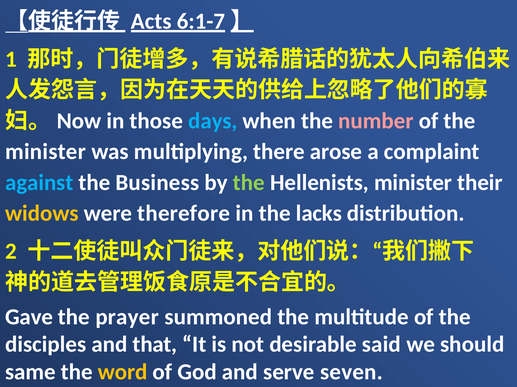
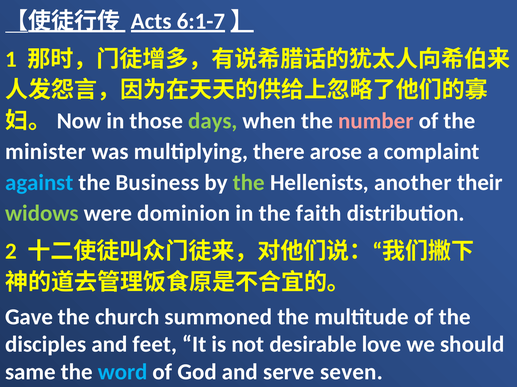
days colour: light blue -> light green (213, 121)
Hellenists minister: minister -> another (413, 183)
widows colour: yellow -> light green (42, 214)
therefore: therefore -> dominion (184, 214)
lacks: lacks -> faith (319, 214)
prayer: prayer -> church (127, 317)
that: that -> feet (155, 345)
said: said -> love (382, 345)
word colour: yellow -> light blue (123, 373)
